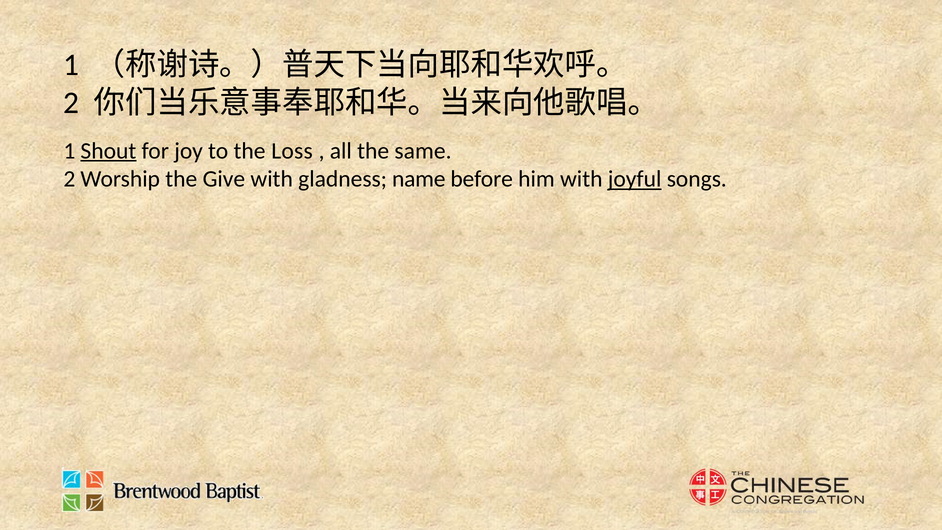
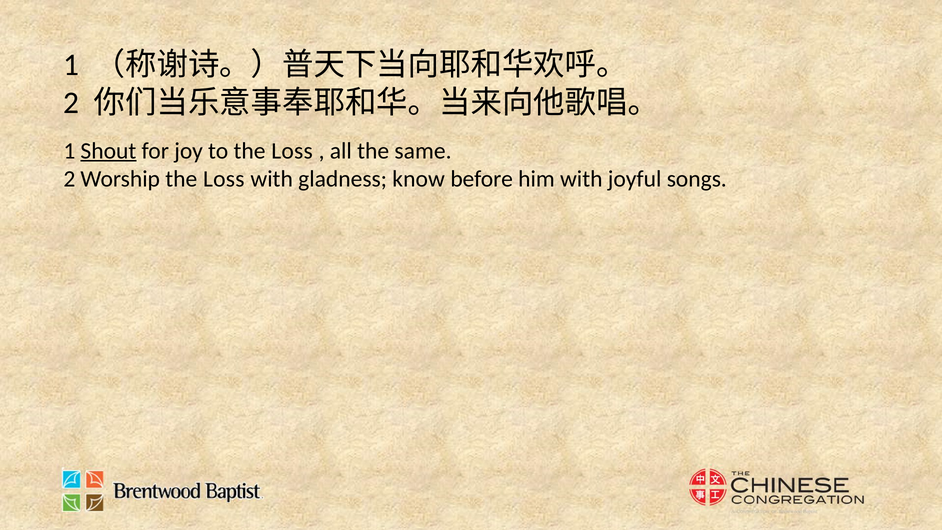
Worship the Give: Give -> Loss (224, 179)
name: name -> know (419, 179)
joyful underline: present -> none (635, 179)
